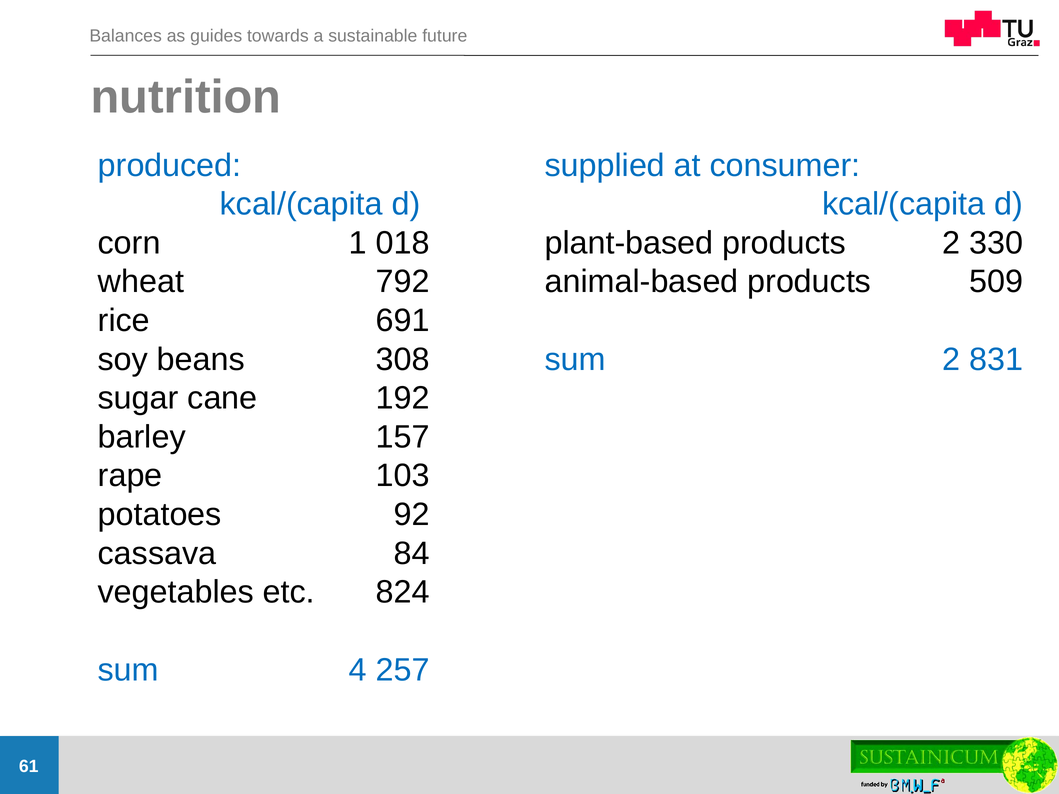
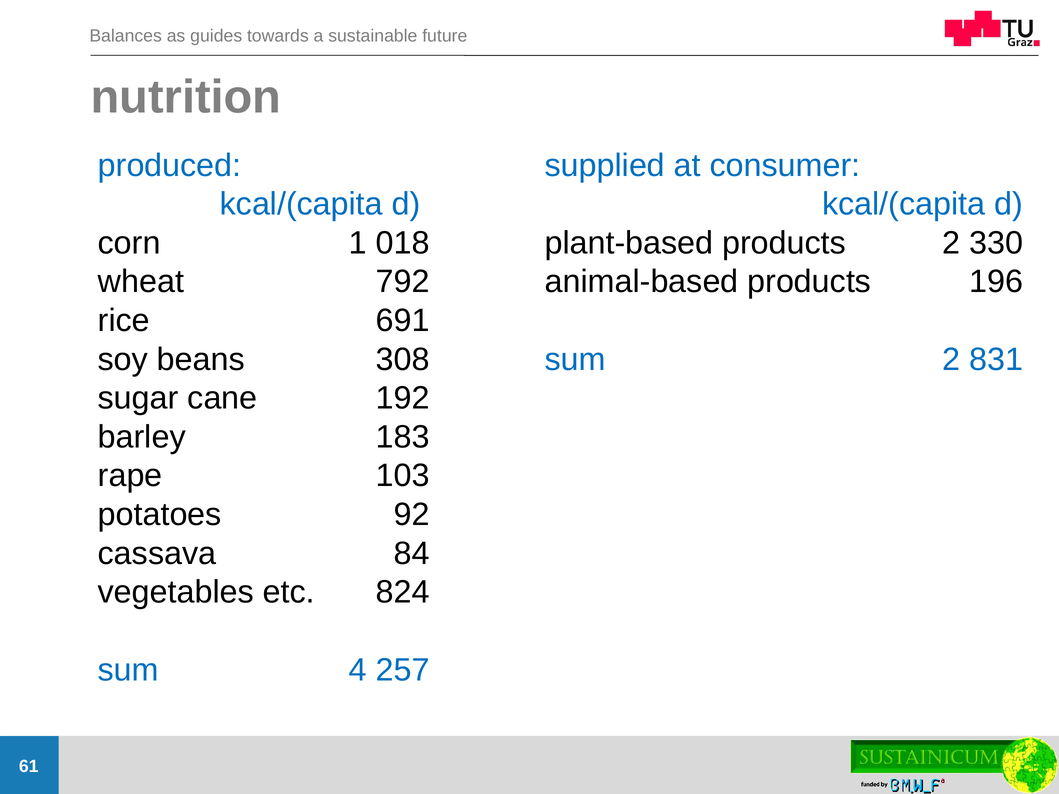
509: 509 -> 196 (996, 282)
157: 157 -> 183 (403, 437)
